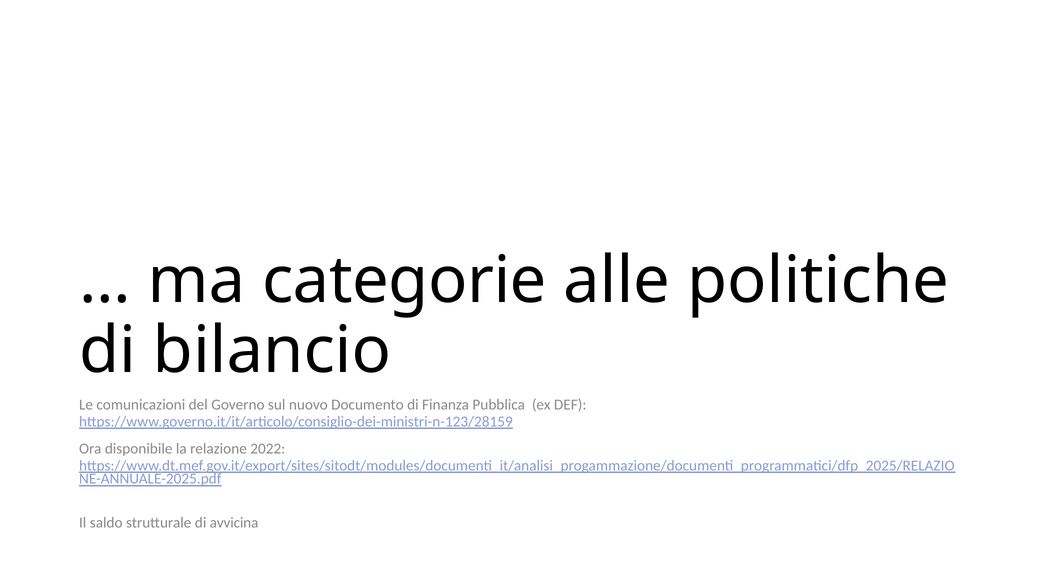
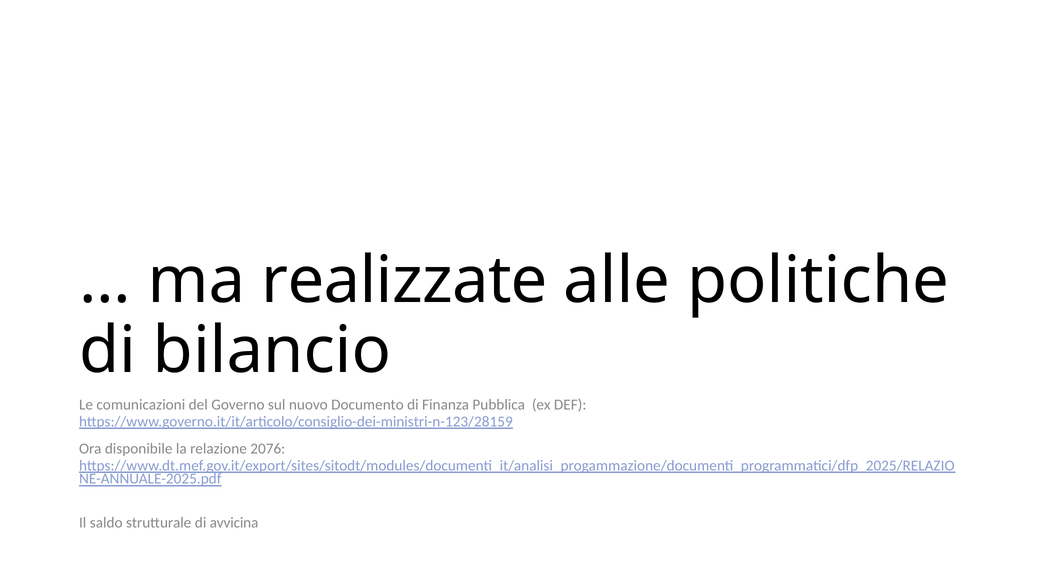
categorie: categorie -> realizzate (404, 281)
2022: 2022 -> 2076 (268, 449)
